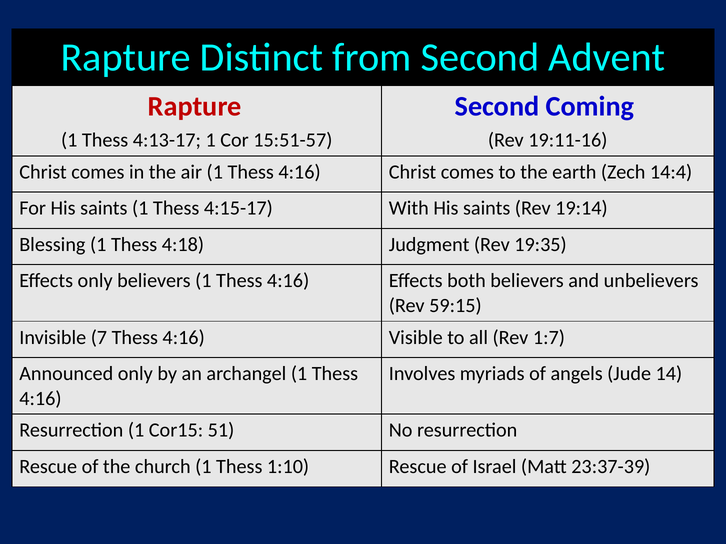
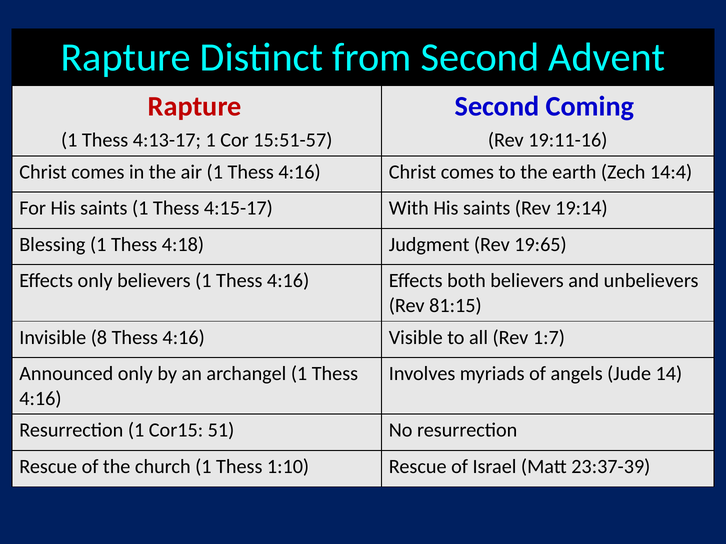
19:35: 19:35 -> 19:65 (540, 245)
59:15: 59:15 -> 81:15 (455, 306)
7: 7 -> 8 (99, 338)
